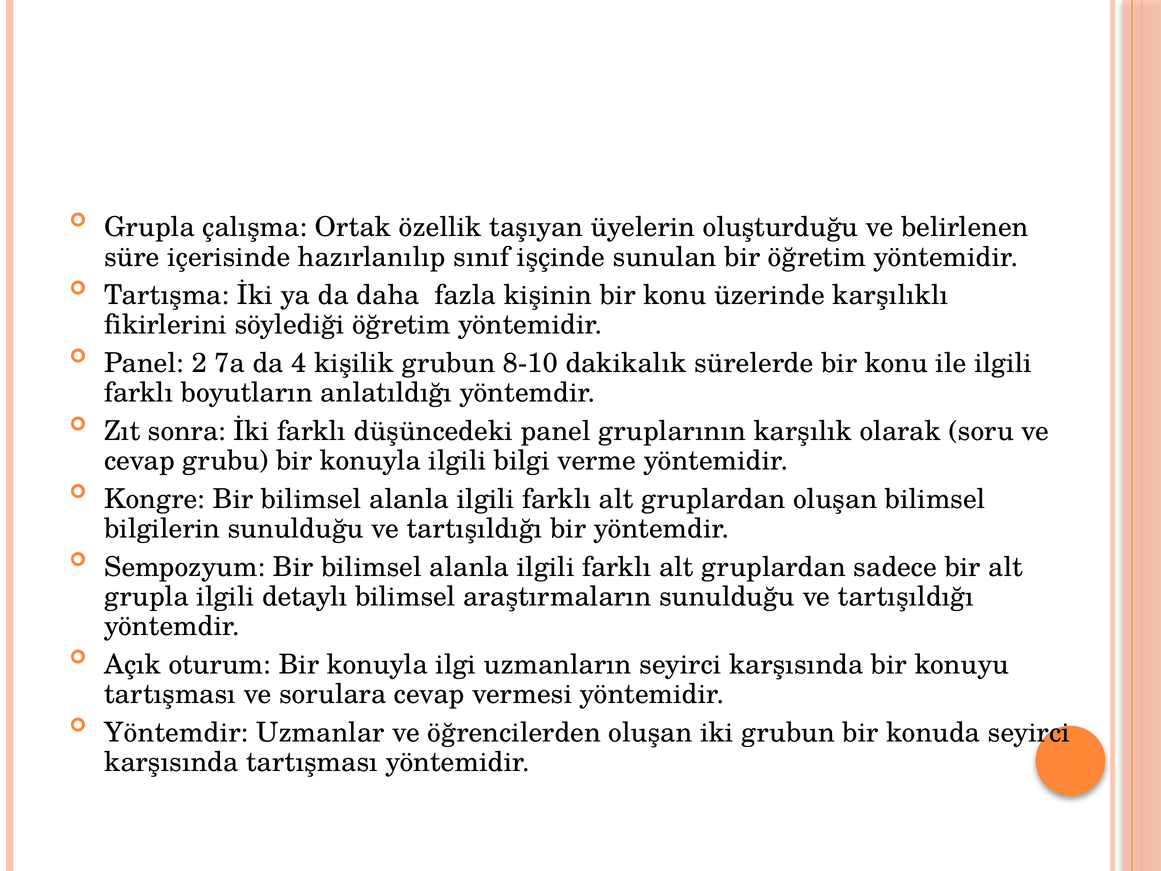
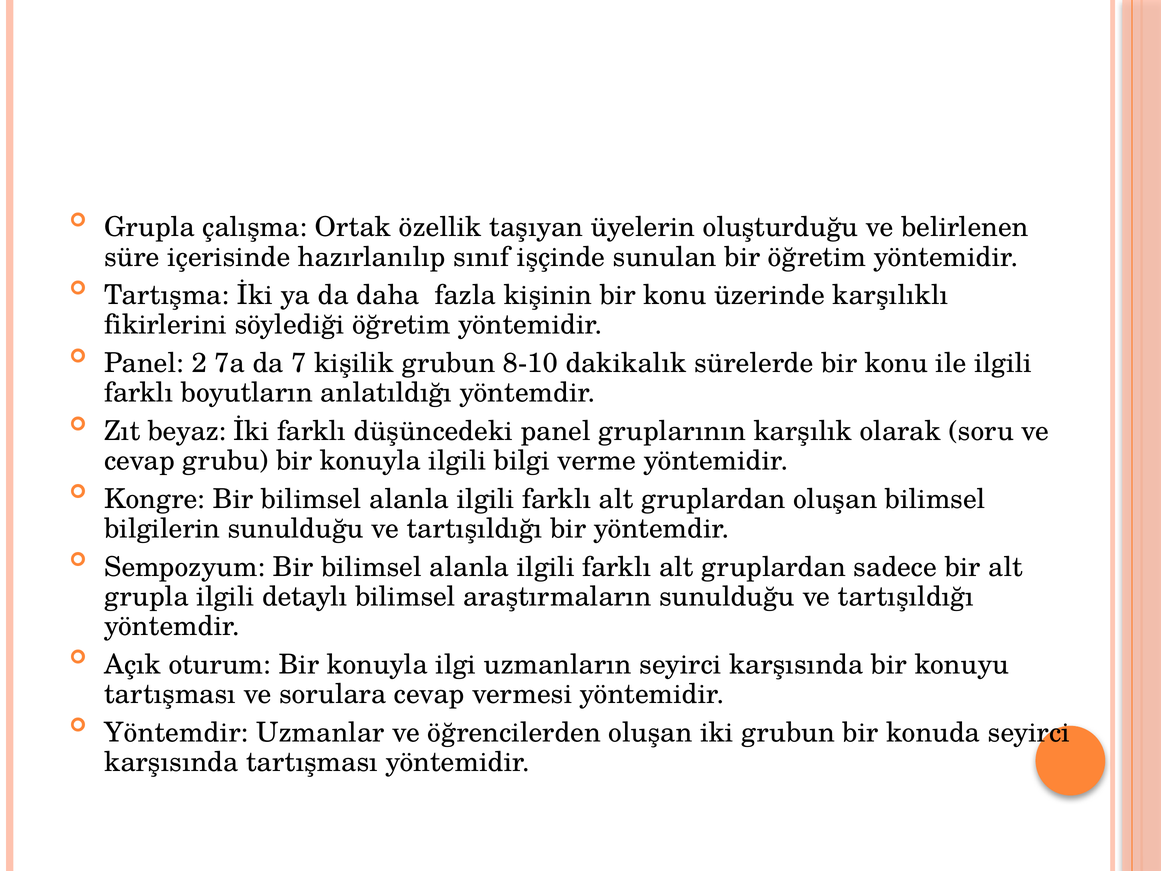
4: 4 -> 7 (299, 363)
sonra: sonra -> beyaz (187, 431)
